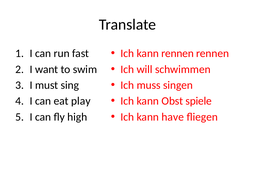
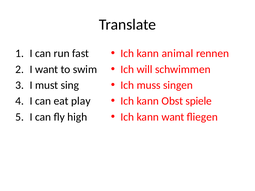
kann rennen: rennen -> animal (177, 54)
kann have: have -> want (173, 117)
